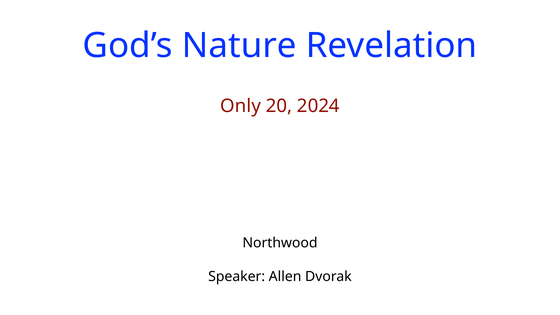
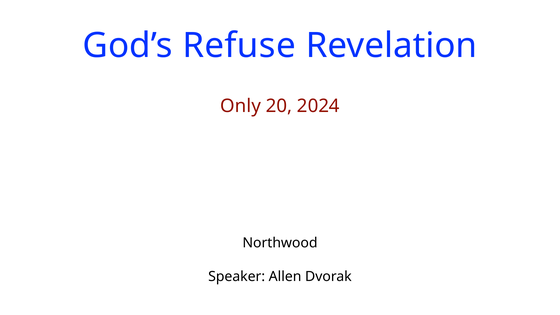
Nature: Nature -> Refuse (239, 45)
